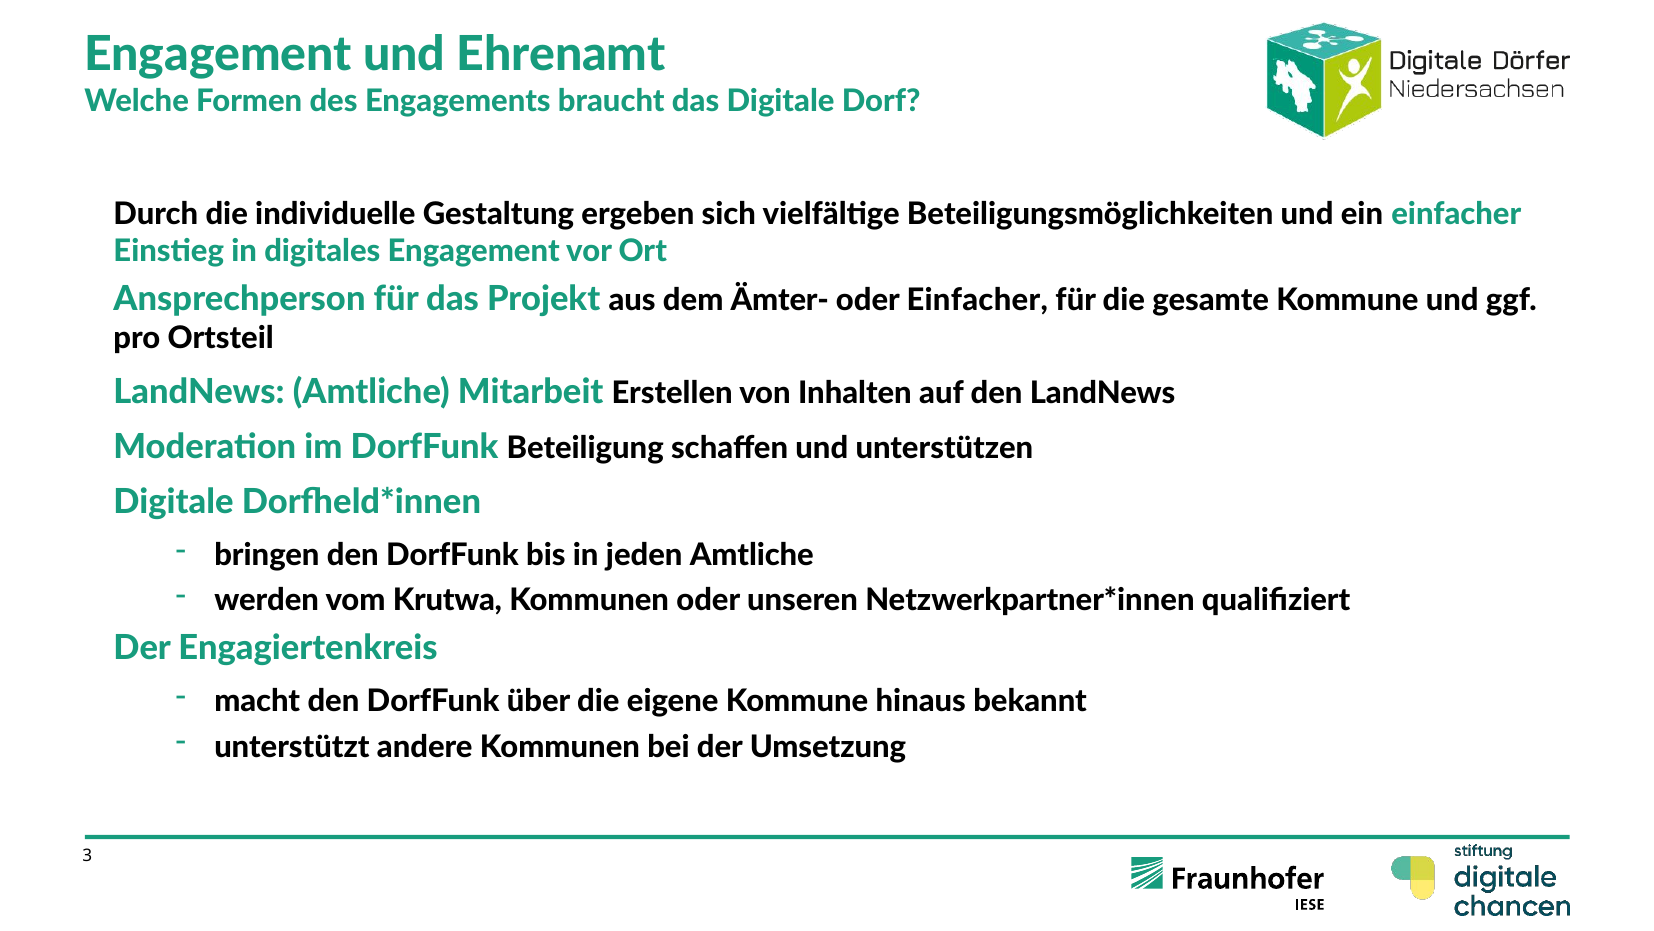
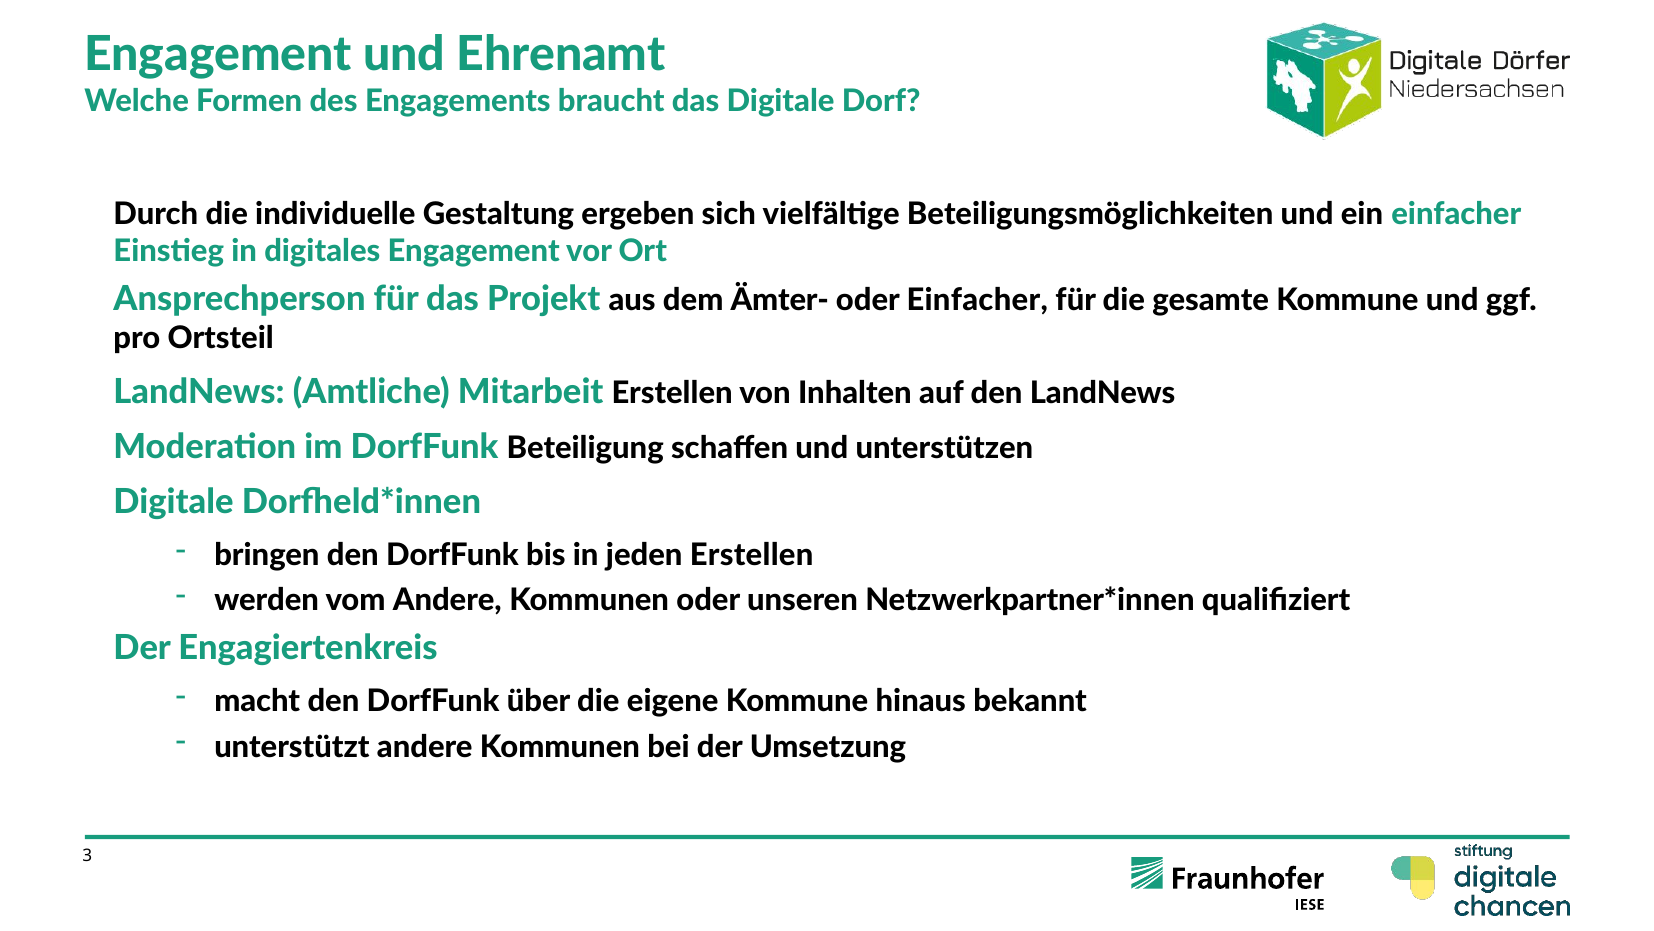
jeden Amtliche: Amtliche -> Erstellen (752, 555)
vom Krutwa: Krutwa -> Andere (447, 600)
